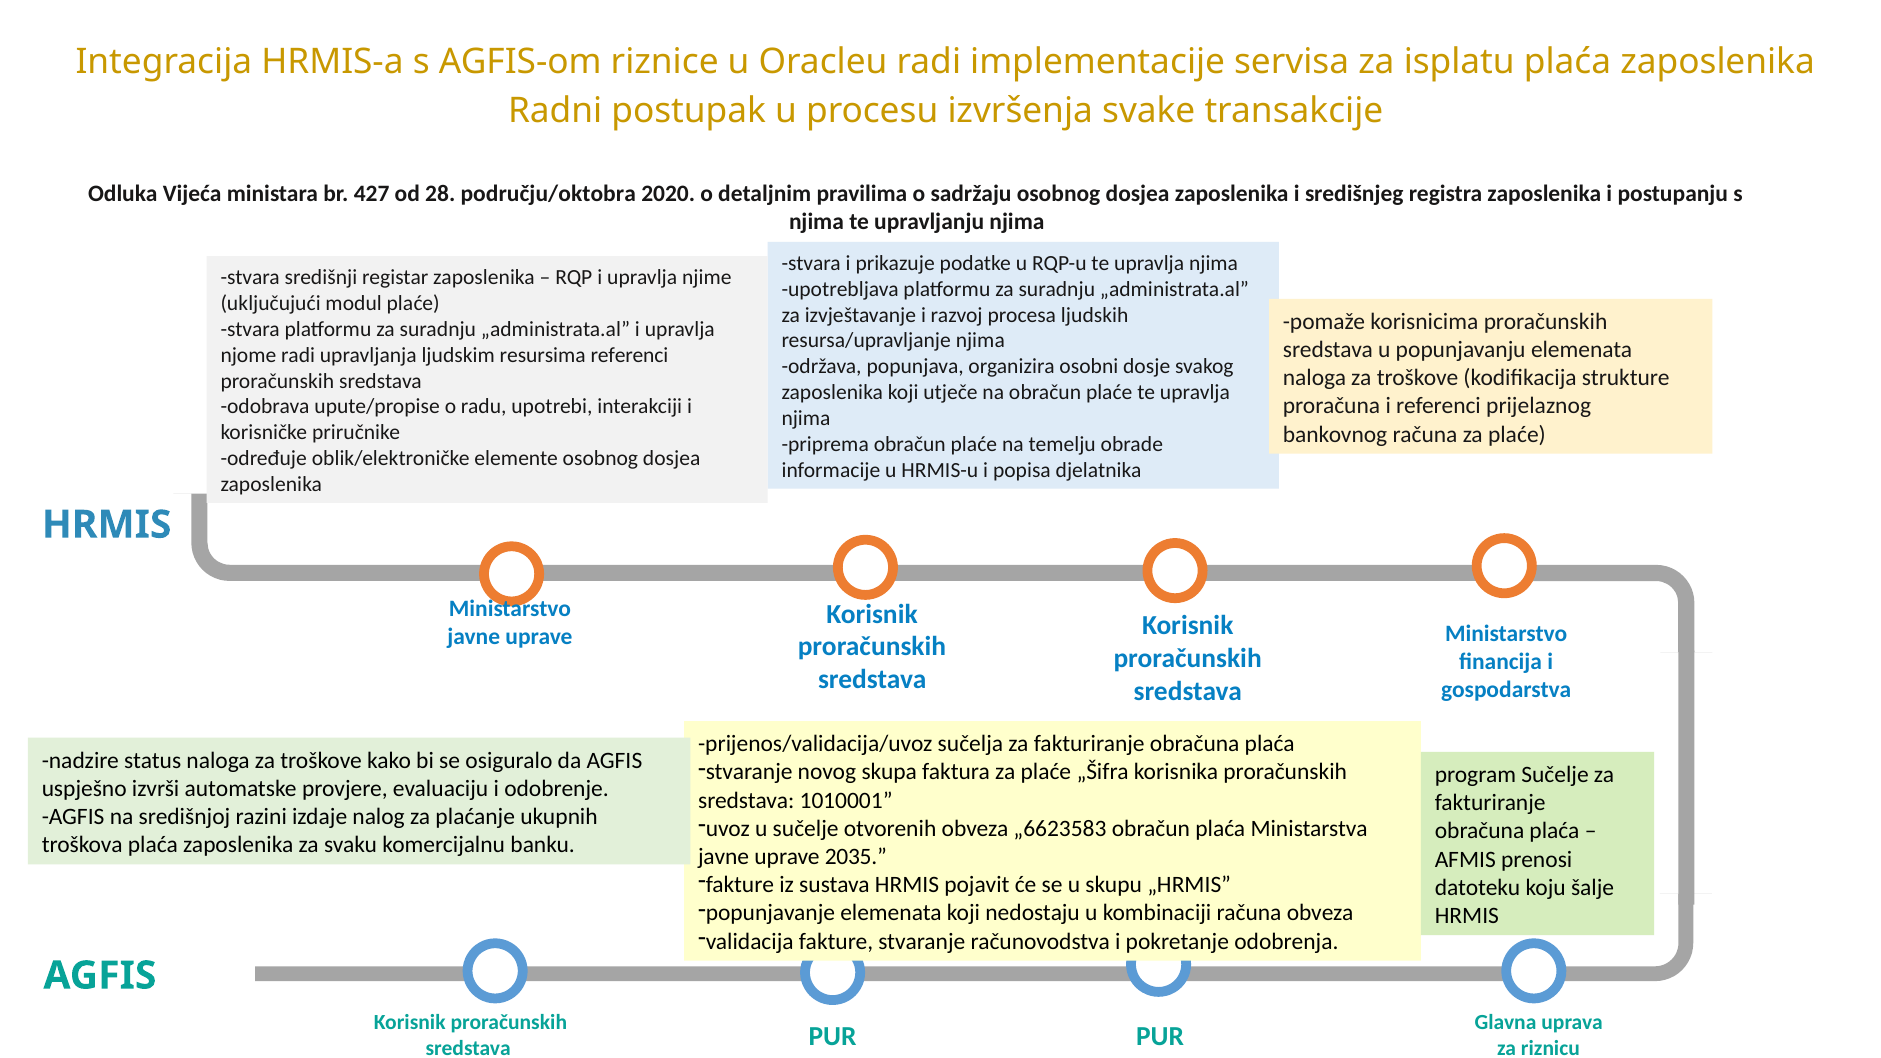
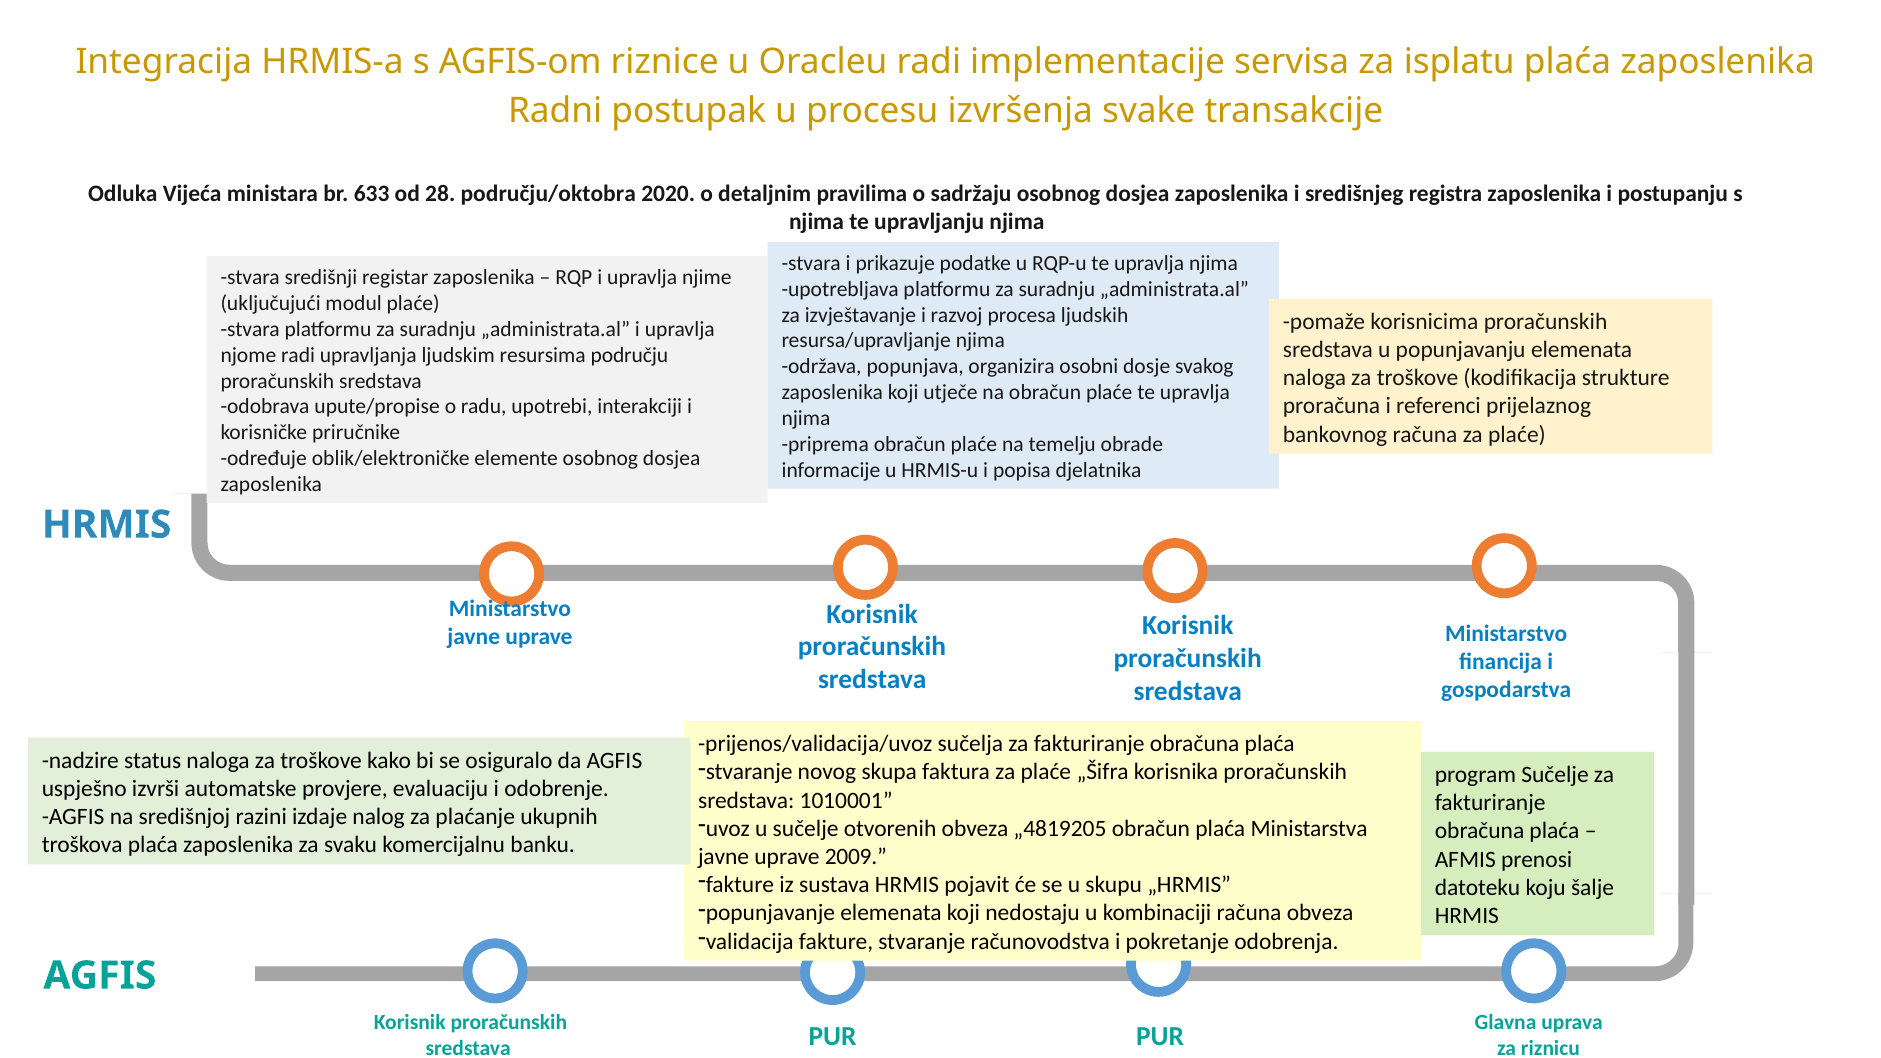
427: 427 -> 633 (372, 193)
resursima referenci: referenci -> području (629, 355)
„6623583: „6623583 -> „4819205 (1060, 829)
2035: 2035 -> 2009 (856, 857)
